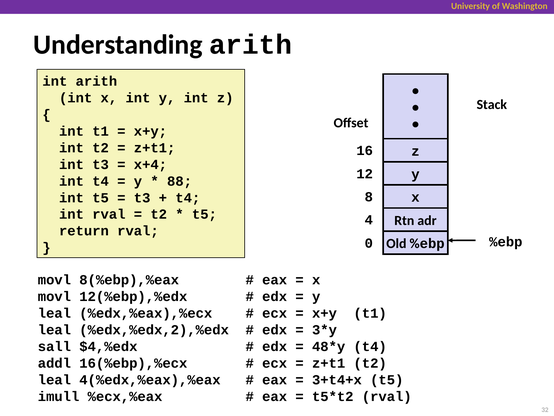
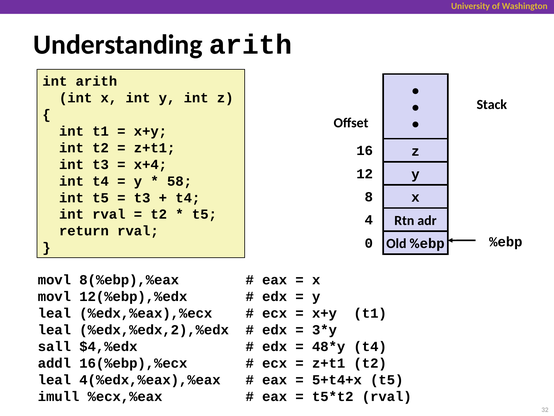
88: 88 -> 58 (180, 181)
3+t4+x: 3+t4+x -> 5+t4+x (337, 379)
